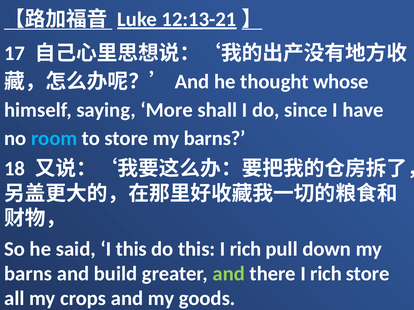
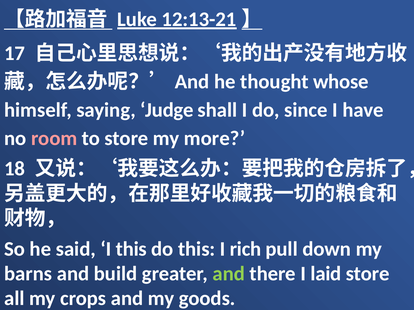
More: More -> Judge (167, 110)
room colour: light blue -> pink (54, 138)
store my barns: barns -> more (214, 138)
there I rich: rich -> laid (326, 274)
